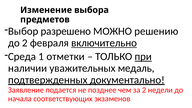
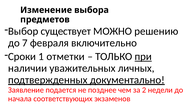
разрешено: разрешено -> существует (66, 31)
до 2: 2 -> 7 (25, 43)
включительно underline: present -> none (104, 43)
Среда: Среда -> Сроки (22, 57)
медаль: медаль -> личных (136, 68)
